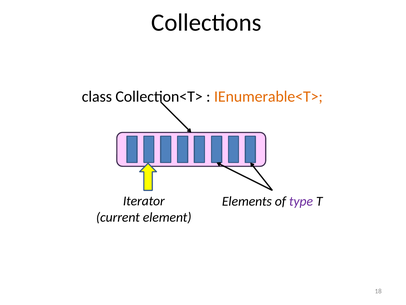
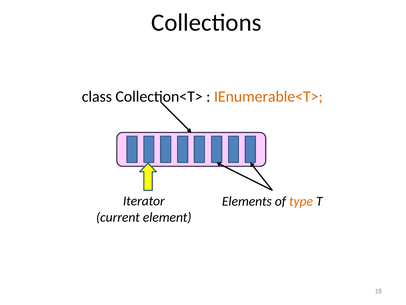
type colour: purple -> orange (301, 201)
